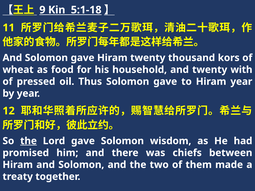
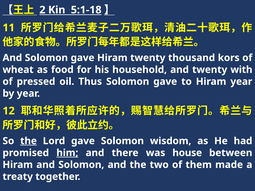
9: 9 -> 2 (42, 10)
him underline: none -> present (67, 153)
chiefs: chiefs -> house (187, 153)
